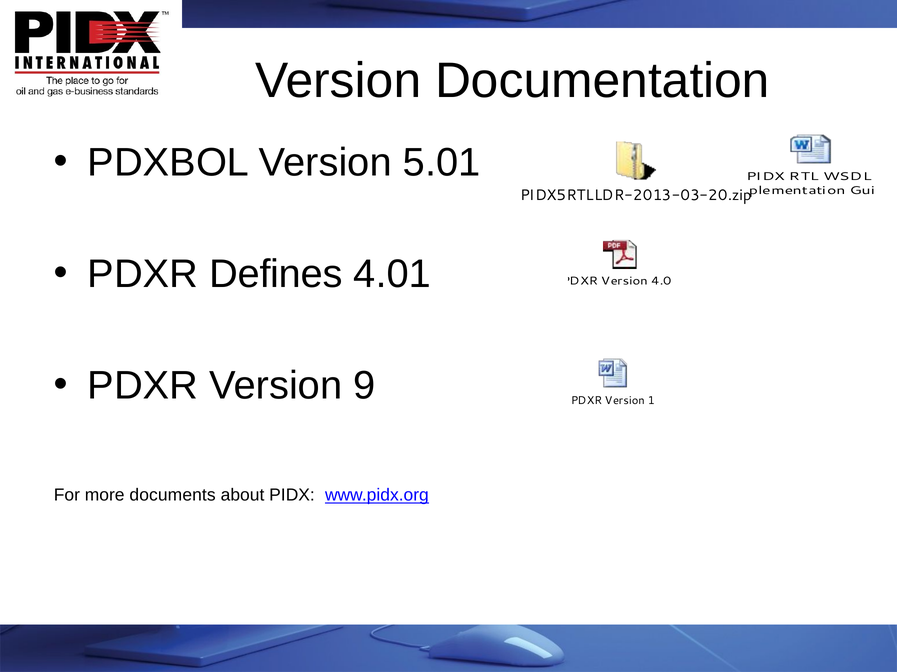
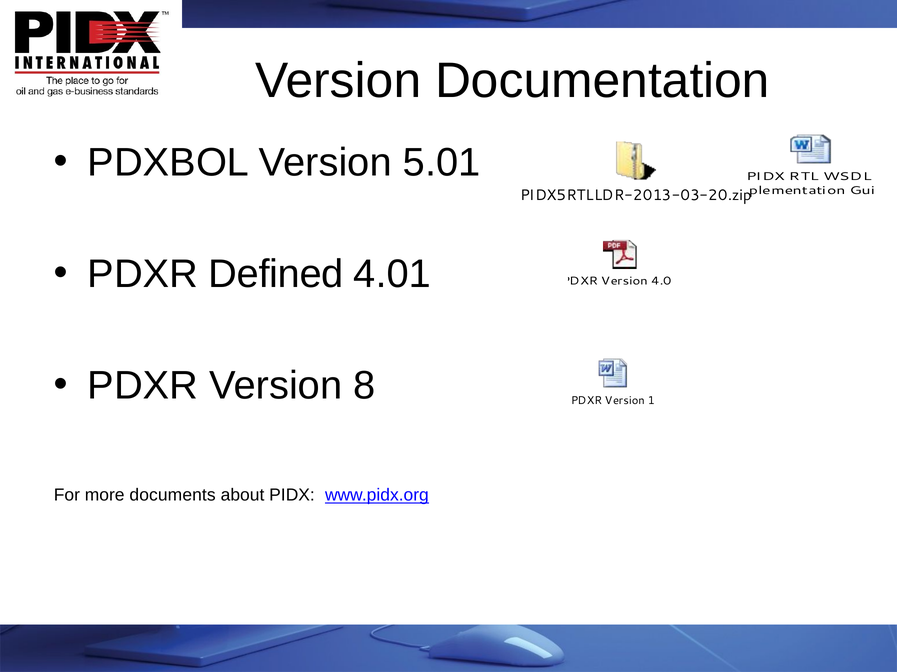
Defines: Defines -> Defined (276, 274)
9: 9 -> 8 (364, 386)
